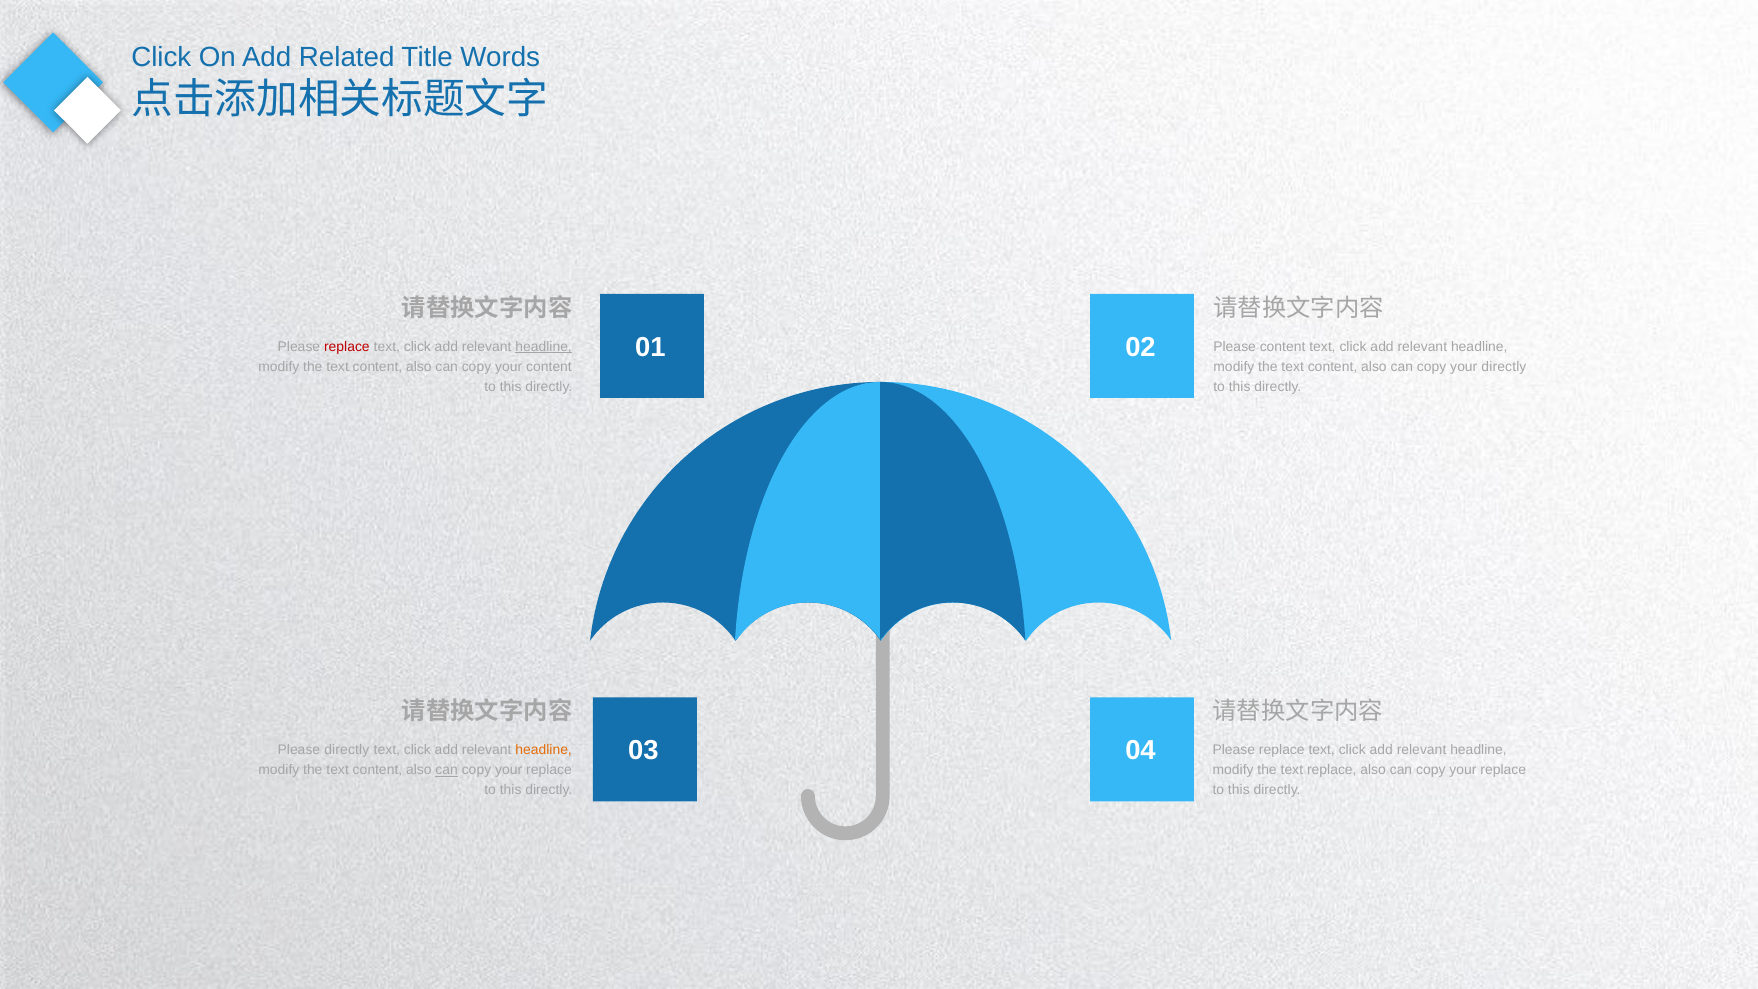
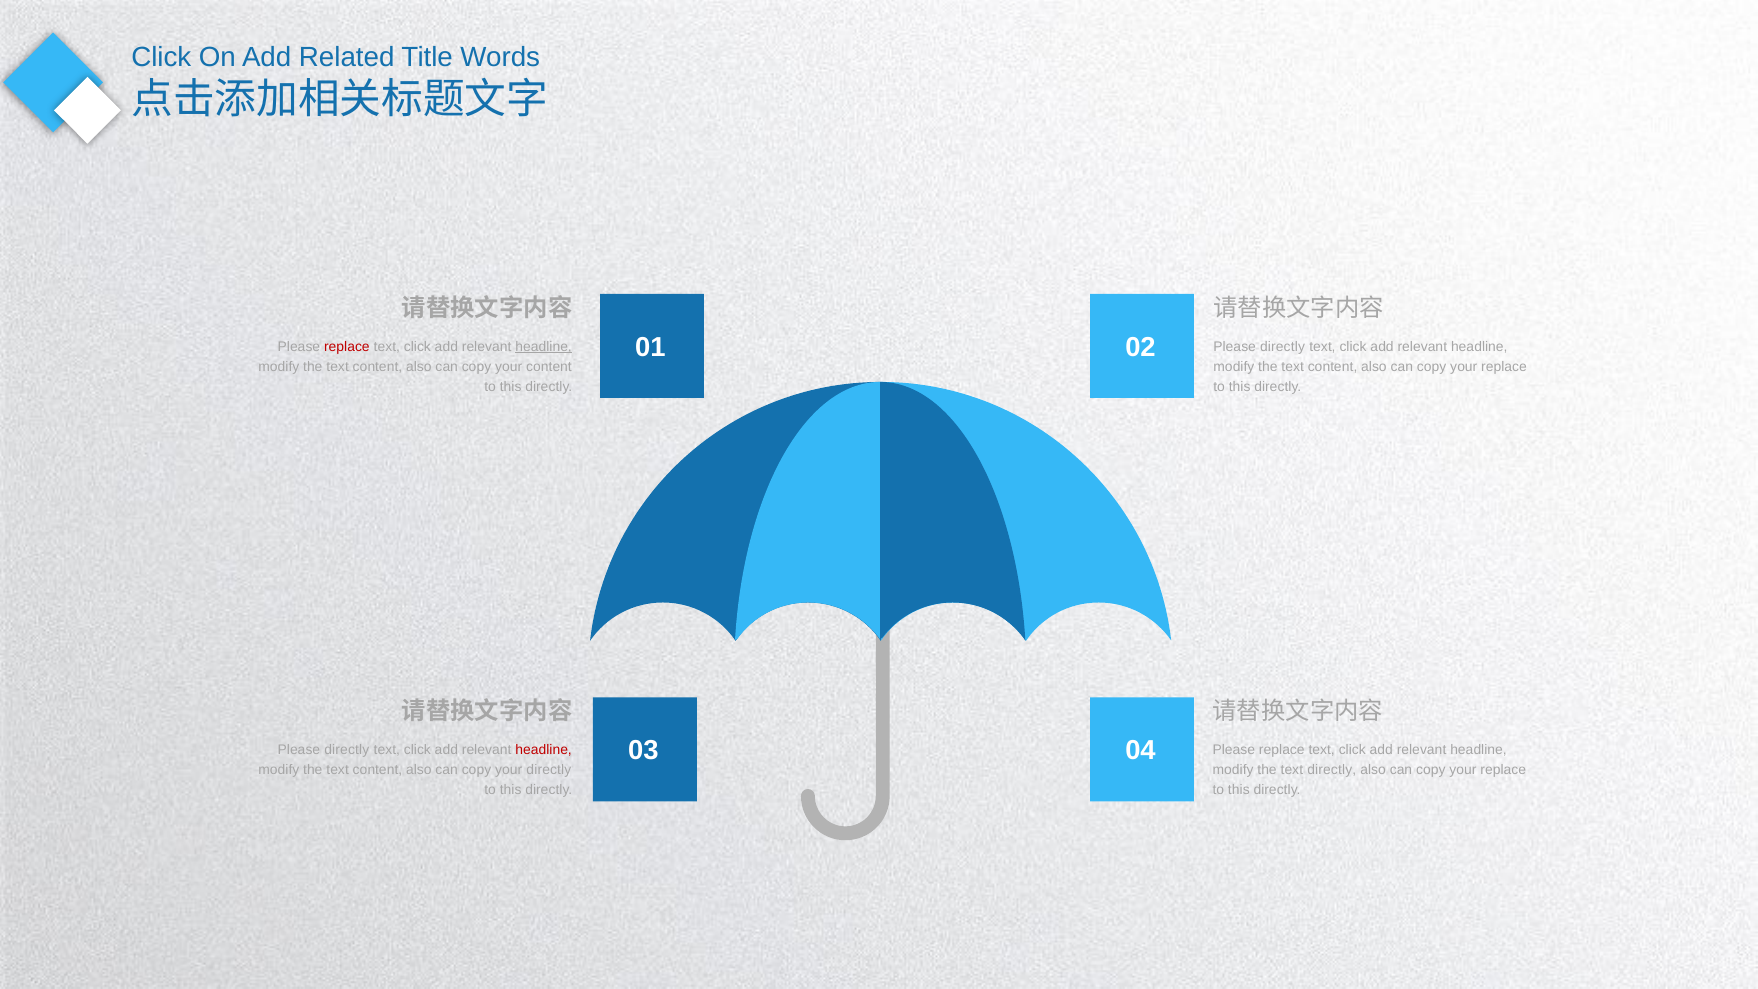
content: content -> directly (1283, 347)
directly: directly -> replace (1504, 367)
headline colour: orange -> red (544, 750)
can underline: present -> none (447, 770)
replace: replace -> directly (549, 770)
text replace: replace -> directly (1332, 770)
